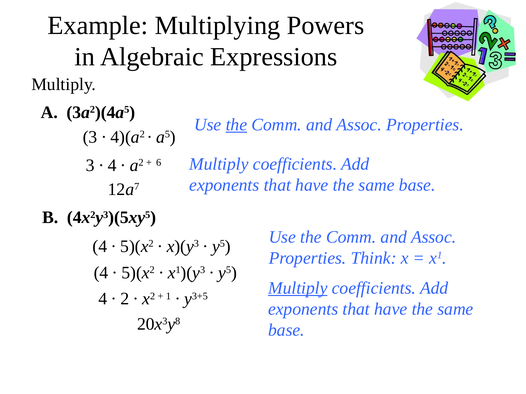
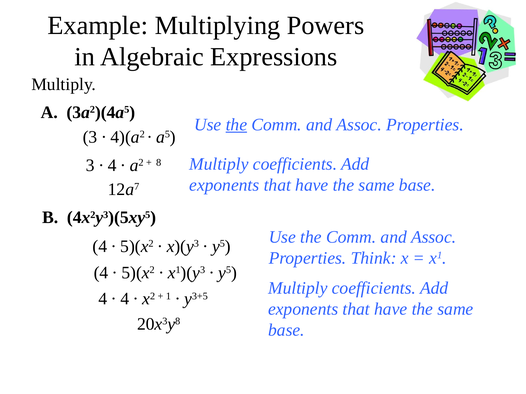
6: 6 -> 8 (159, 163)
Multiply underline: present -> none (298, 288)
2: 2 -> 4 (125, 299)
